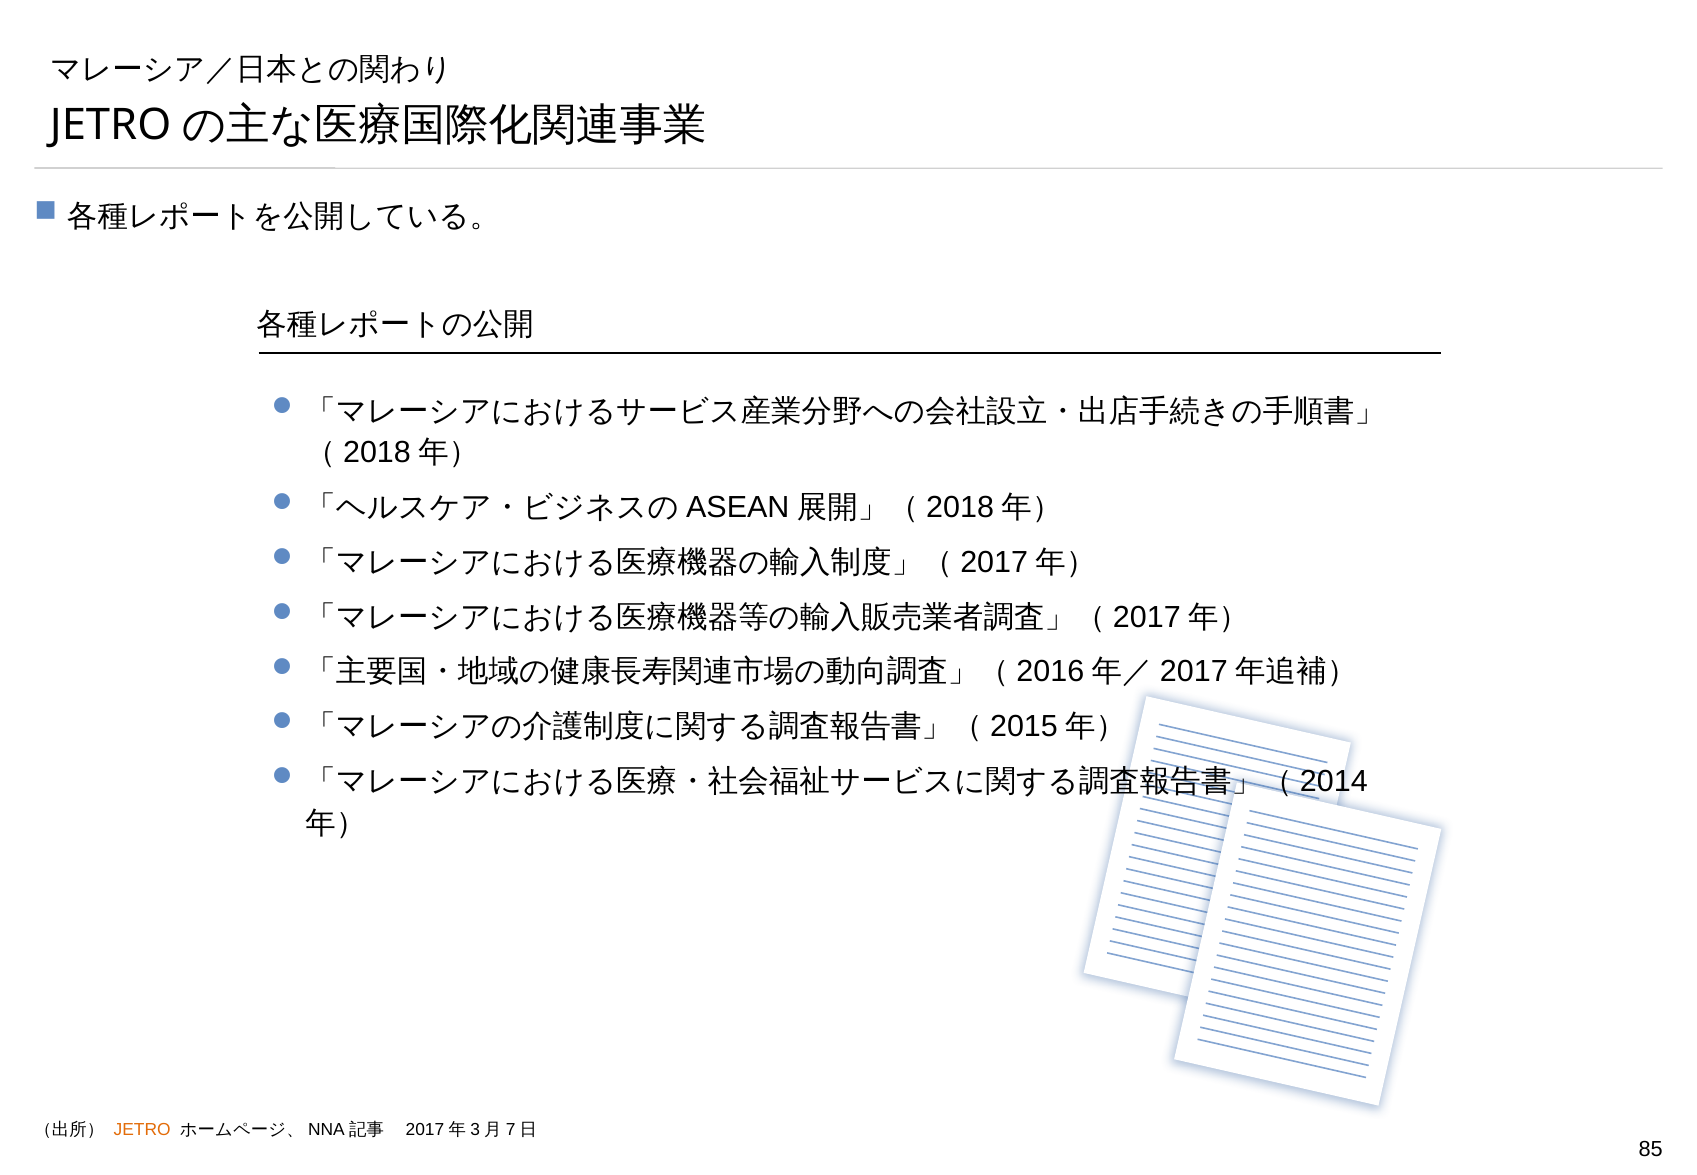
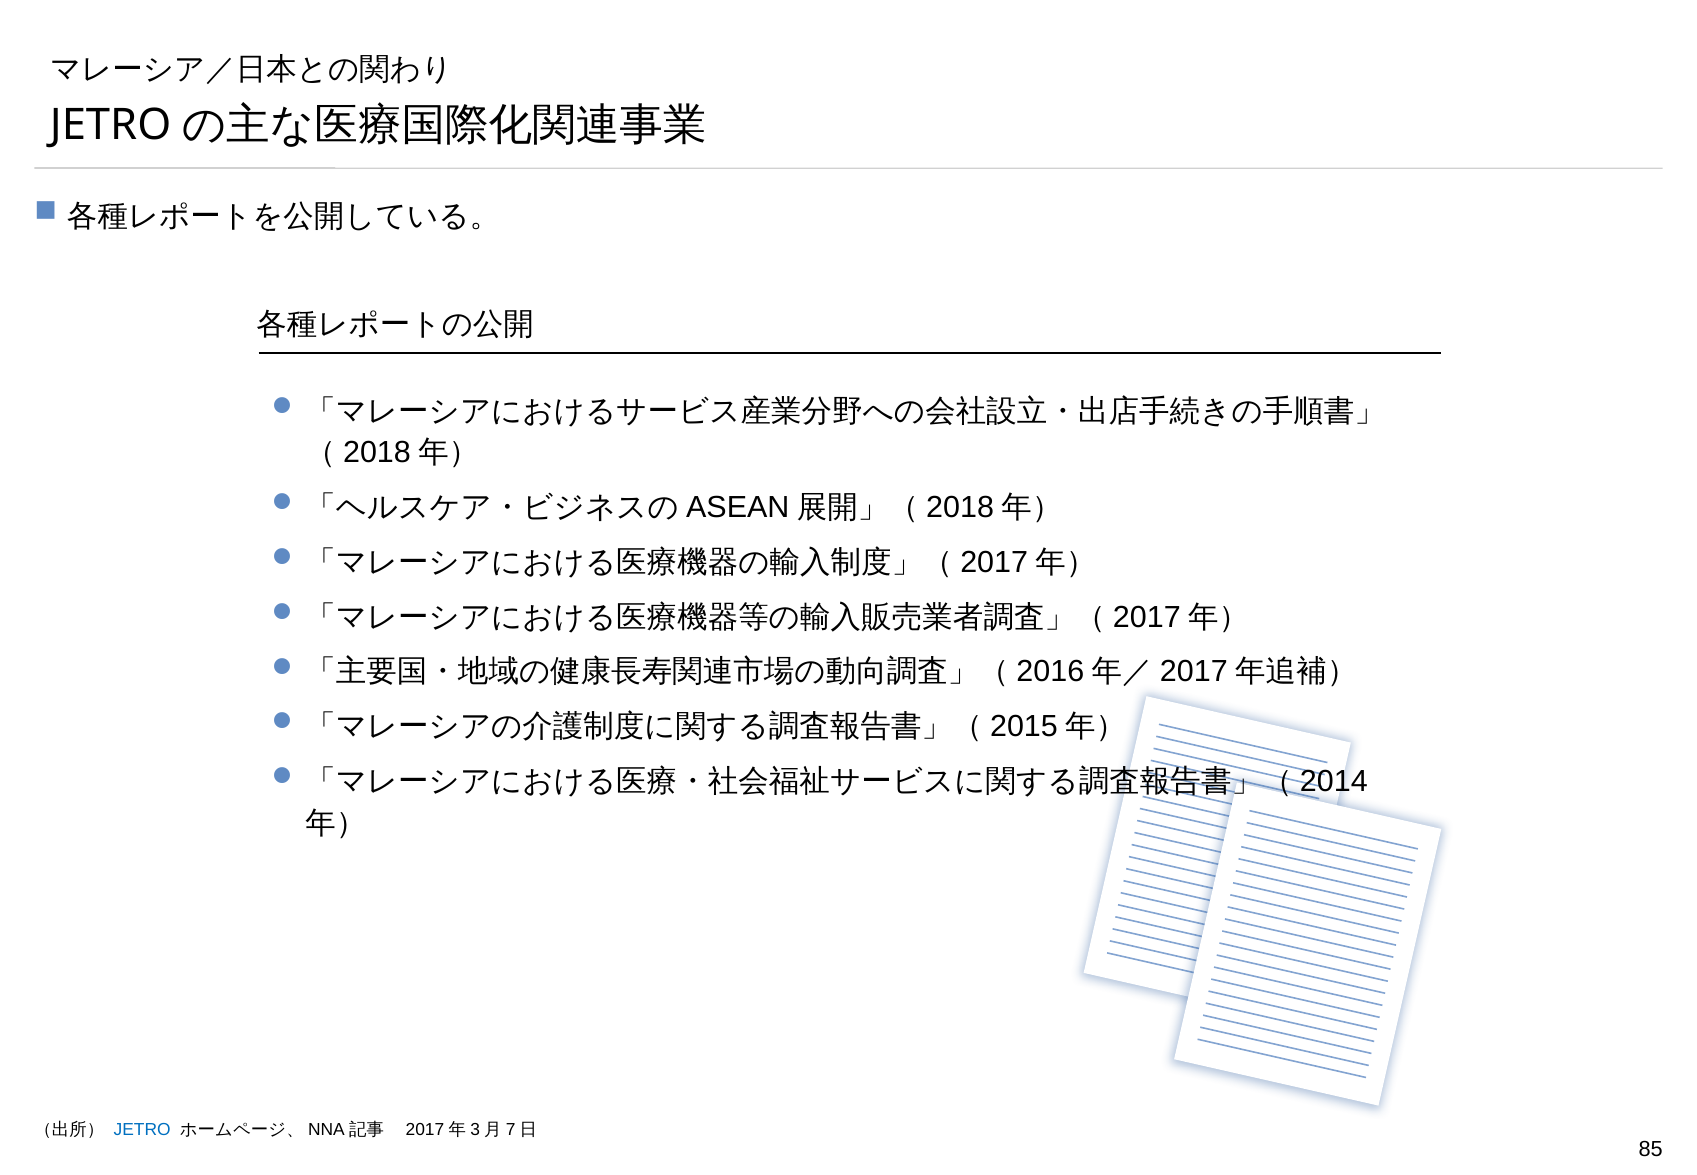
JETRO colour: orange -> blue (142, 1129)
